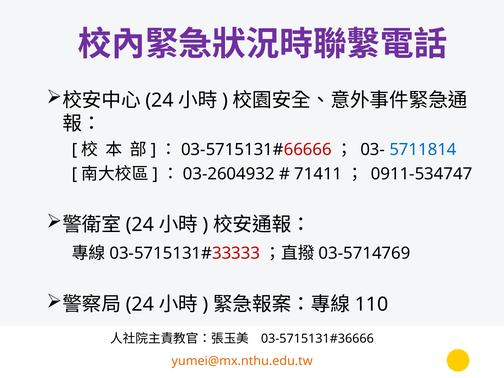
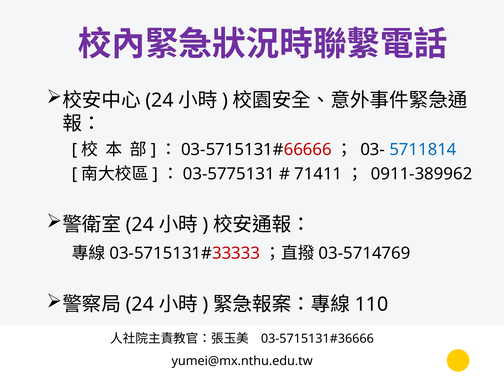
03-2604932: 03-2604932 -> 03-5775131 (229, 174)
0911-534747: 0911-534747 -> 0911-389962 (422, 174)
yumei@mx.nthu.edu.tw colour: orange -> black (242, 361)
